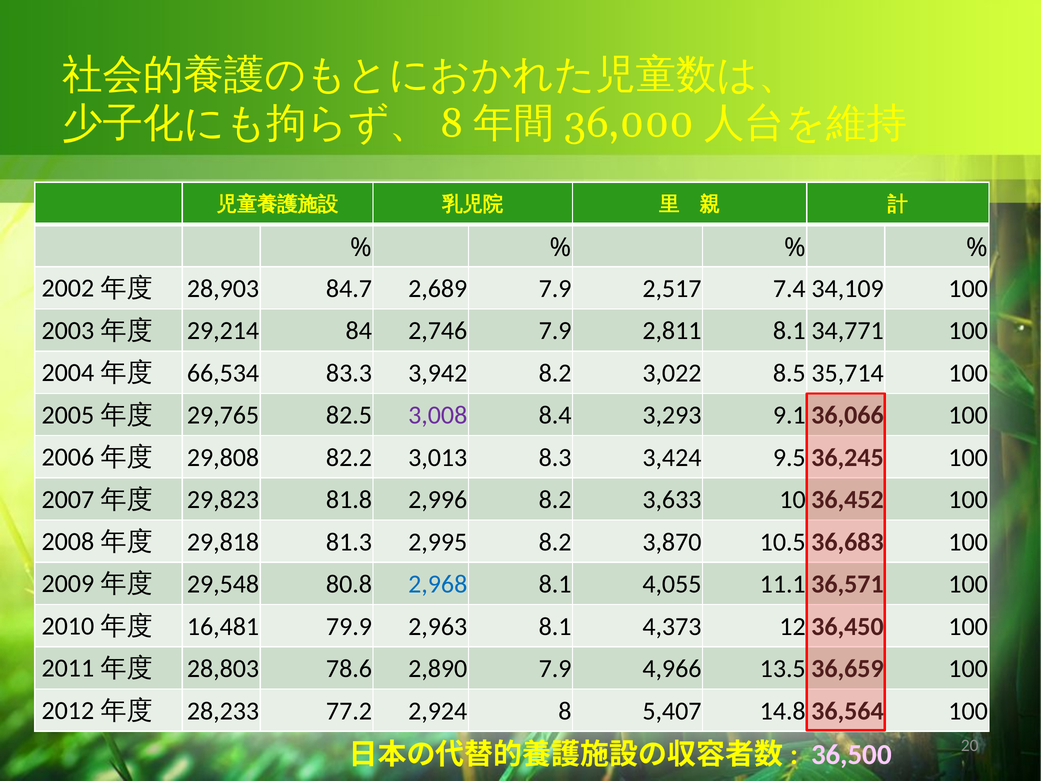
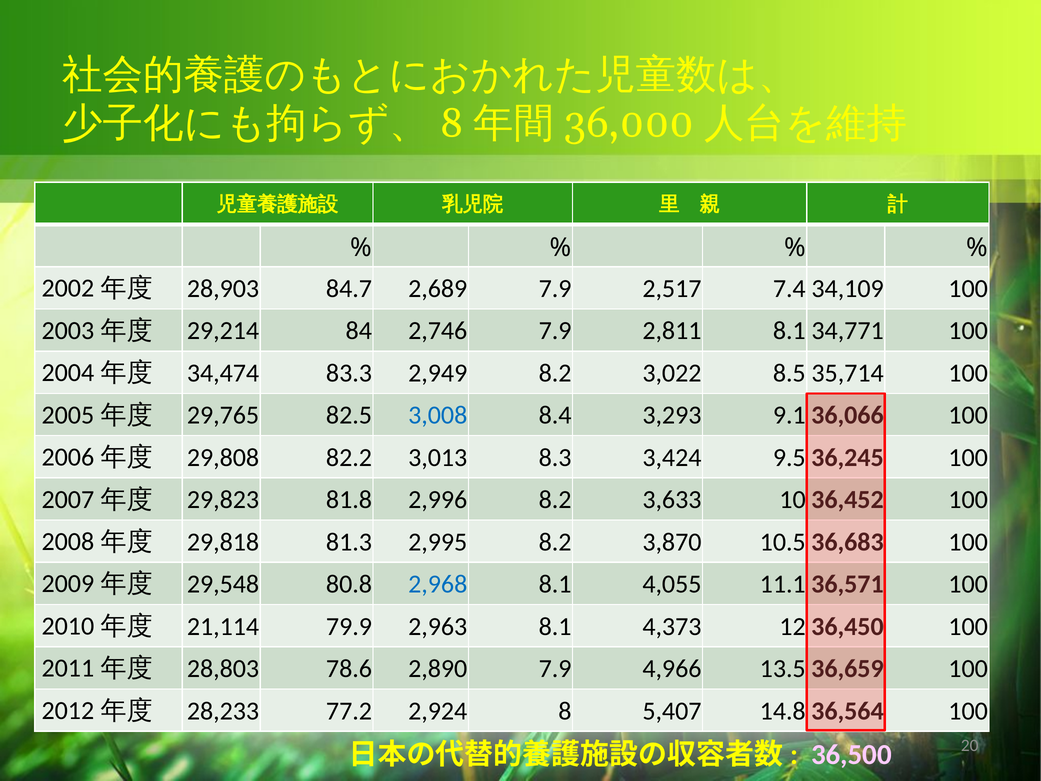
66,534: 66,534 -> 34,474 (223, 373)
3,942: 3,942 -> 2,949 (438, 373)
3,008 colour: purple -> blue (438, 415)
16,481: 16,481 -> 21,114 (223, 626)
